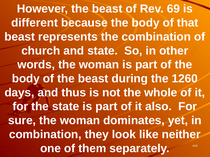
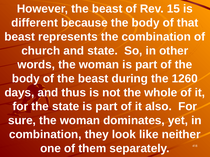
69: 69 -> 15 (173, 9)
